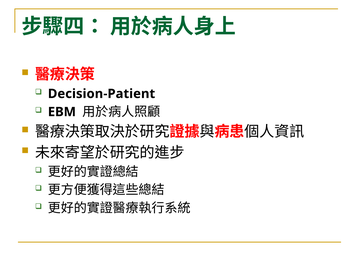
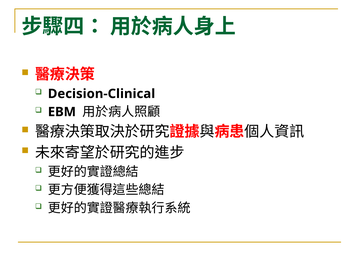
Decision-Patient: Decision-Patient -> Decision-Clinical (101, 94)
